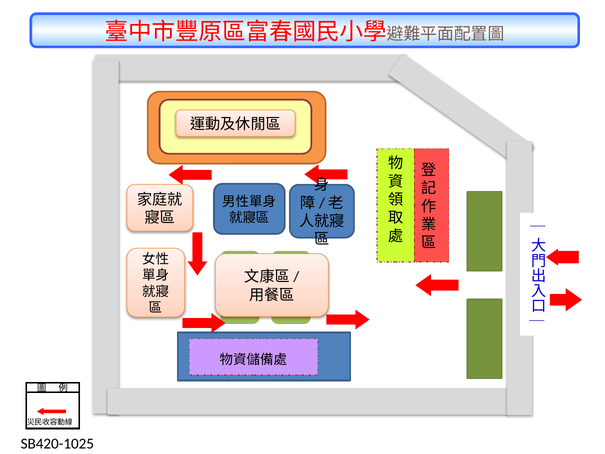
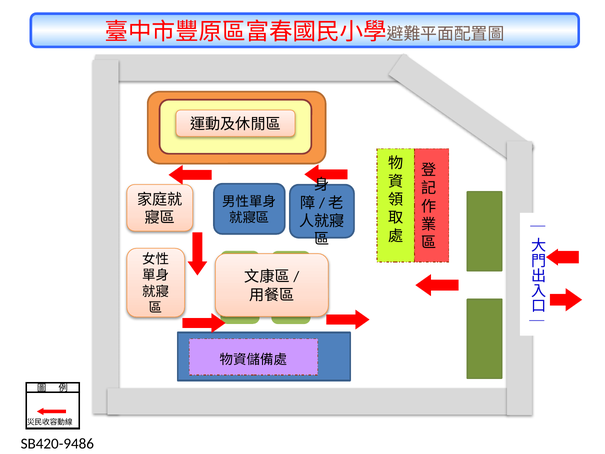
SB420-1025: SB420-1025 -> SB420-9486 (57, 444)
